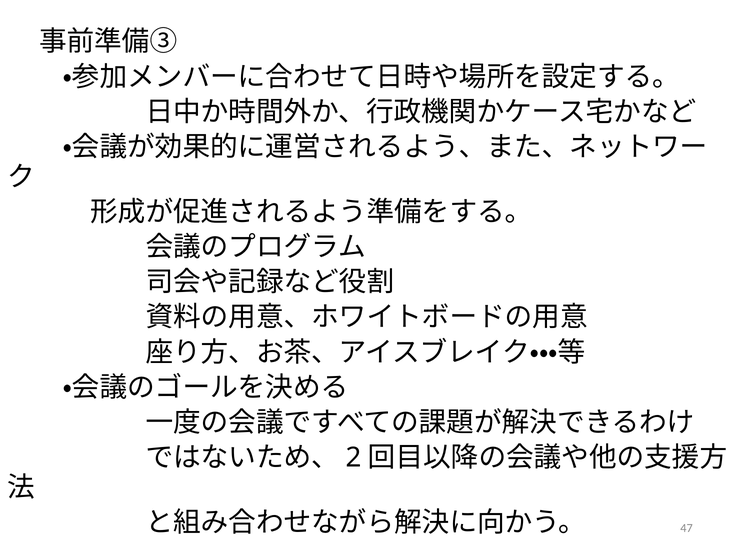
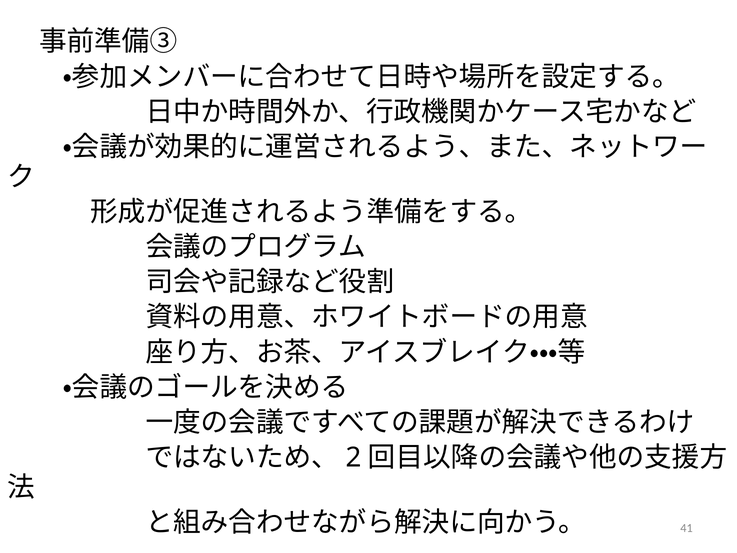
47: 47 -> 41 (687, 528)
